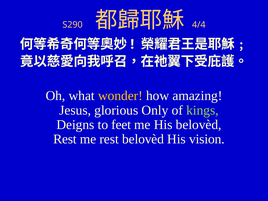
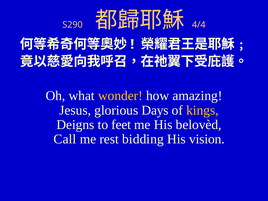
Only: Only -> Days (155, 110)
kings colour: light green -> yellow (202, 110)
Rest: Rest -> Call (65, 139)
rest belovèd: belovèd -> bidding (143, 139)
